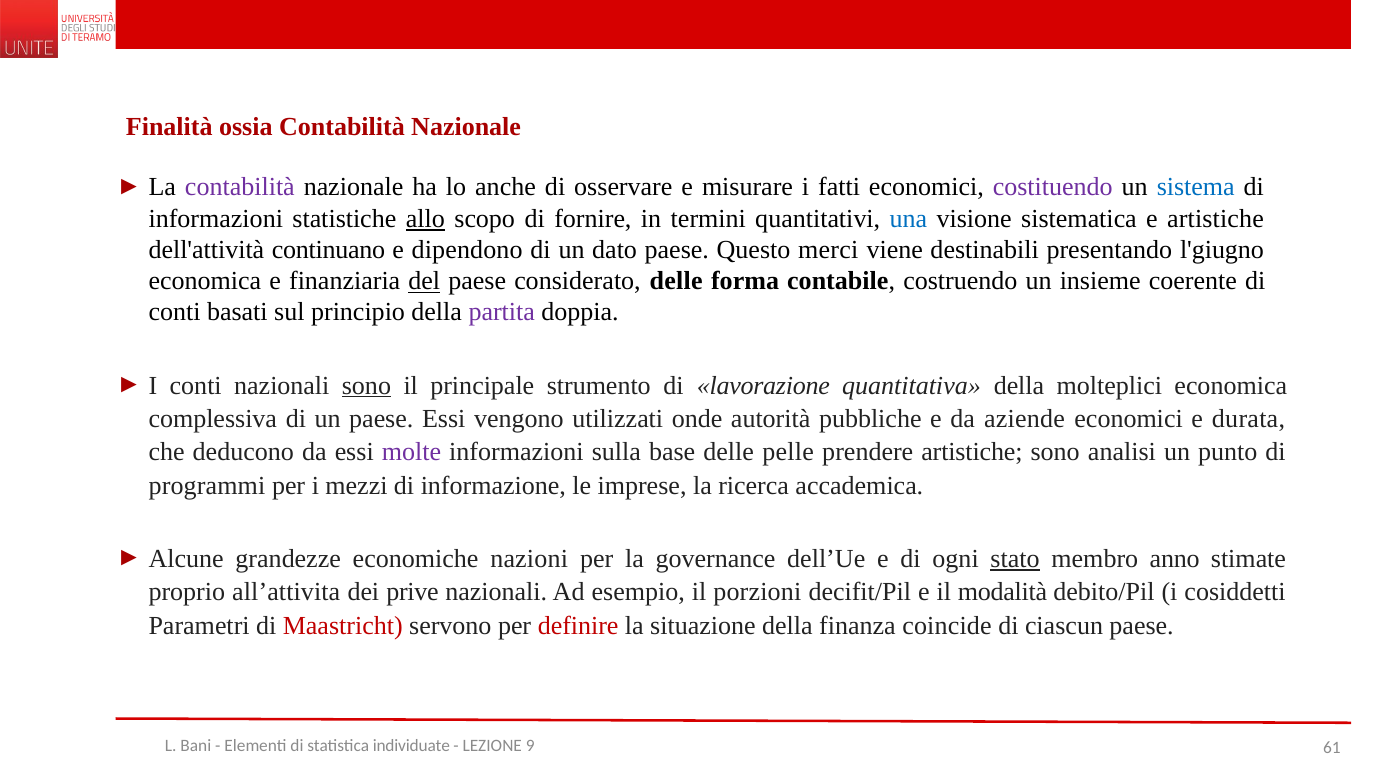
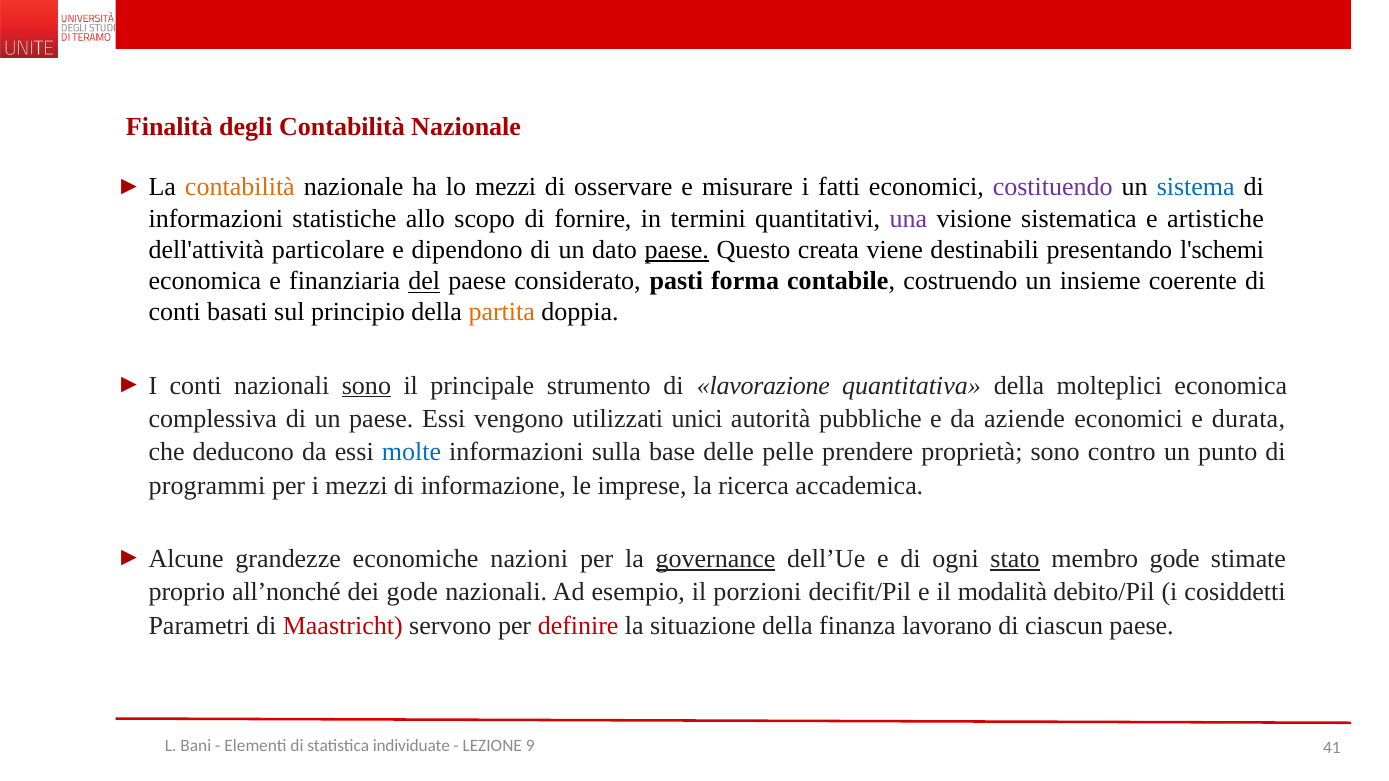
ossia: ossia -> degli (246, 127)
contabilità colour: purple -> orange (240, 187)
lo anche: anche -> mezzi (506, 187)
allo underline: present -> none (425, 219)
una colour: blue -> purple (908, 219)
continuano: continuano -> particolare (328, 250)
paese underline: none -> present (677, 250)
merci: merci -> creata (828, 250)
l'giugno: l'giugno -> l'schemi (1222, 250)
considerato delle: delle -> pasti (676, 281)
partita colour: purple -> orange (502, 312)
onde: onde -> unici (697, 419)
molte colour: purple -> blue (411, 452)
prendere artistiche: artistiche -> proprietà (972, 452)
analisi: analisi -> contro (1122, 452)
governance underline: none -> present (716, 559)
membro anno: anno -> gode (1175, 559)
all’attivita: all’attivita -> all’nonché (286, 592)
dei prive: prive -> gode (412, 592)
coincide: coincide -> lavorano (947, 626)
61: 61 -> 41 (1332, 748)
